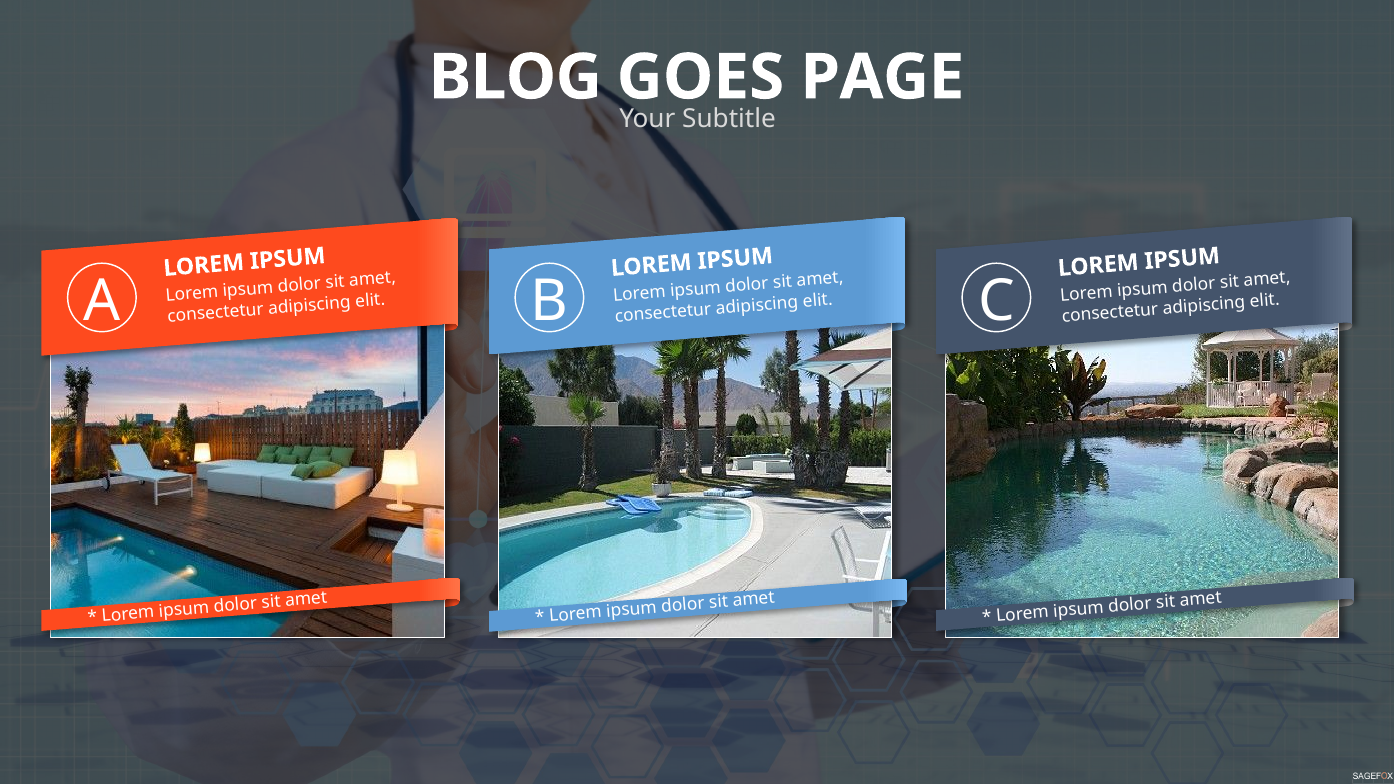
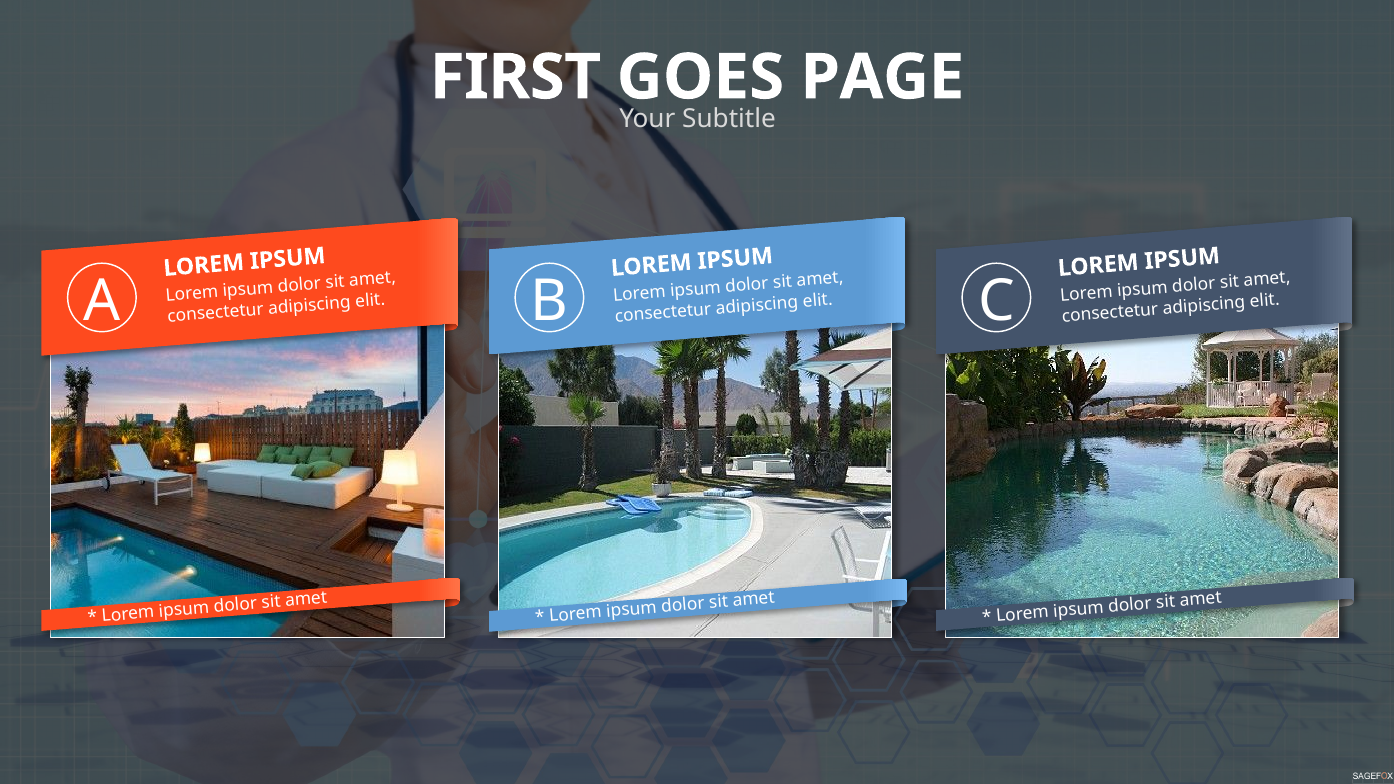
BLOG: BLOG -> FIRST (515, 77)
